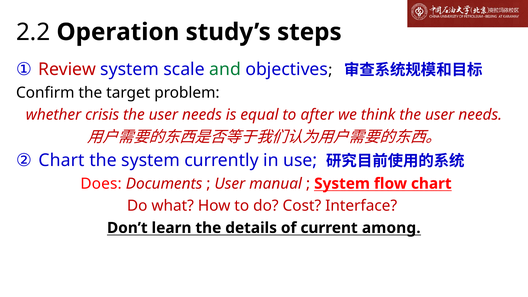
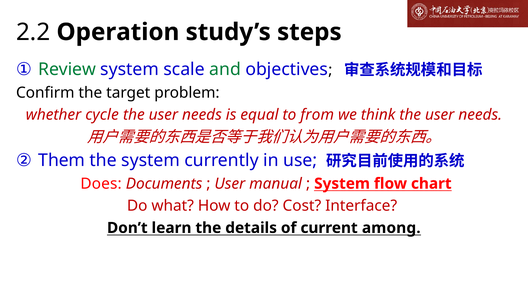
Review colour: red -> green (67, 69)
crisis: crisis -> cycle (102, 115)
after: after -> from (317, 115)
Chart: Chart -> Them (62, 160)
